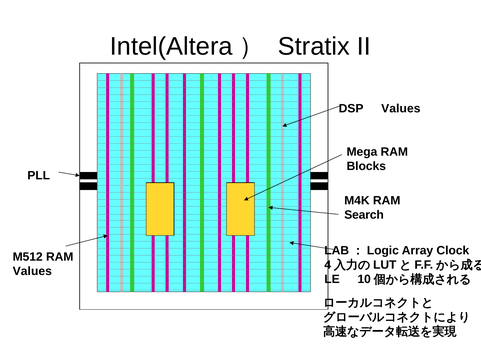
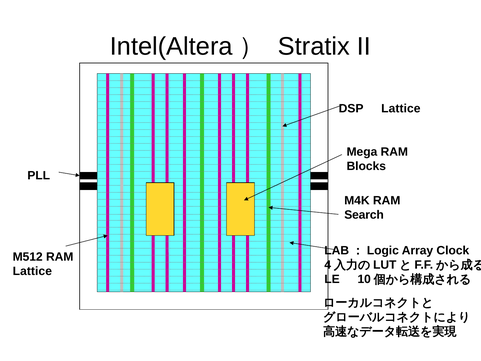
DSP Values: Values -> Lattice (401, 109)
Values: Values -> Lattice (32, 271)
